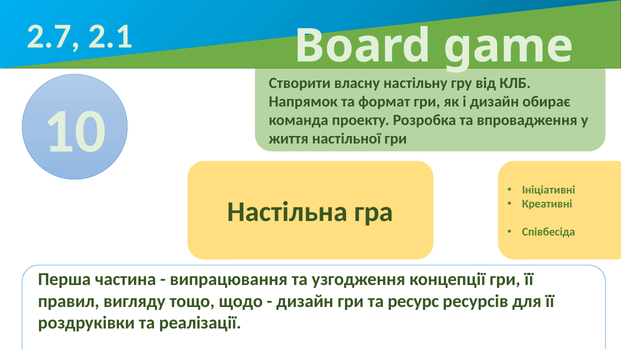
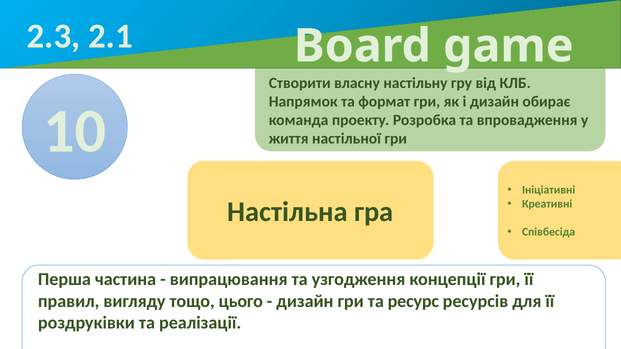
2.7: 2.7 -> 2.3 (54, 36)
щодо: щодо -> цього (241, 301)
